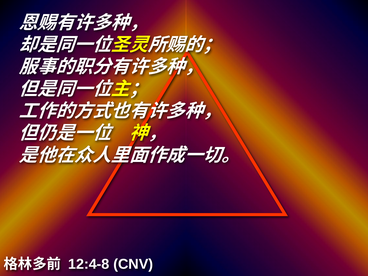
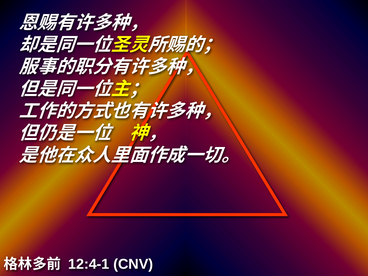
12:4-8: 12:4-8 -> 12:4-1 (89, 264)
